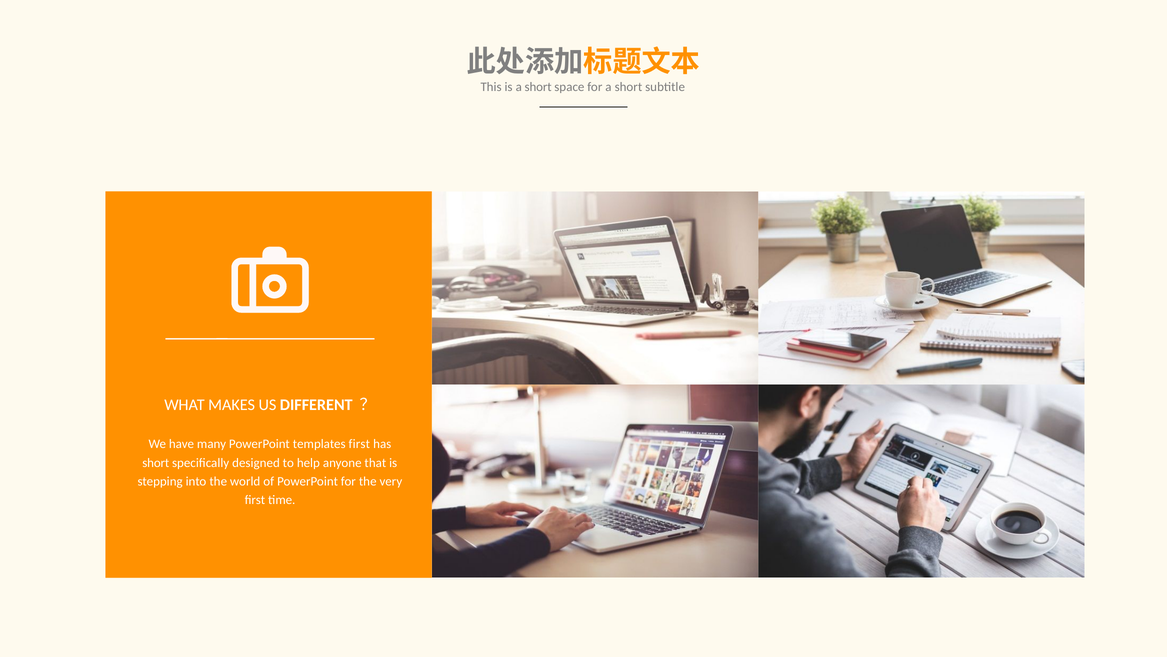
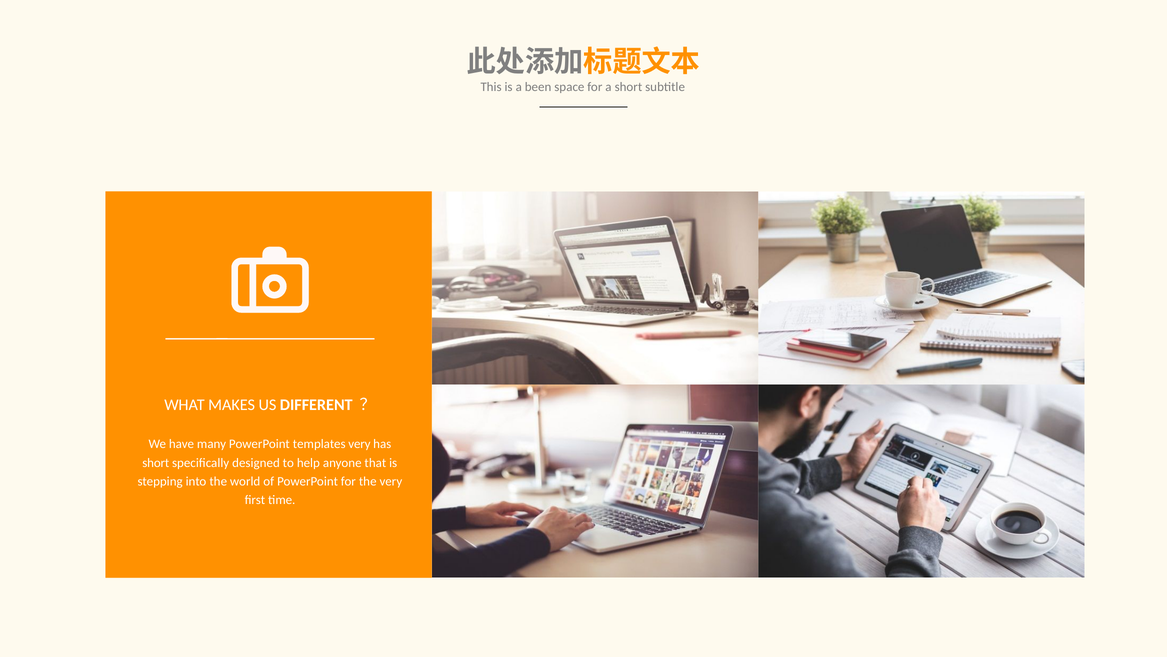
is a short: short -> been (538, 87)
templates first: first -> very (359, 444)
